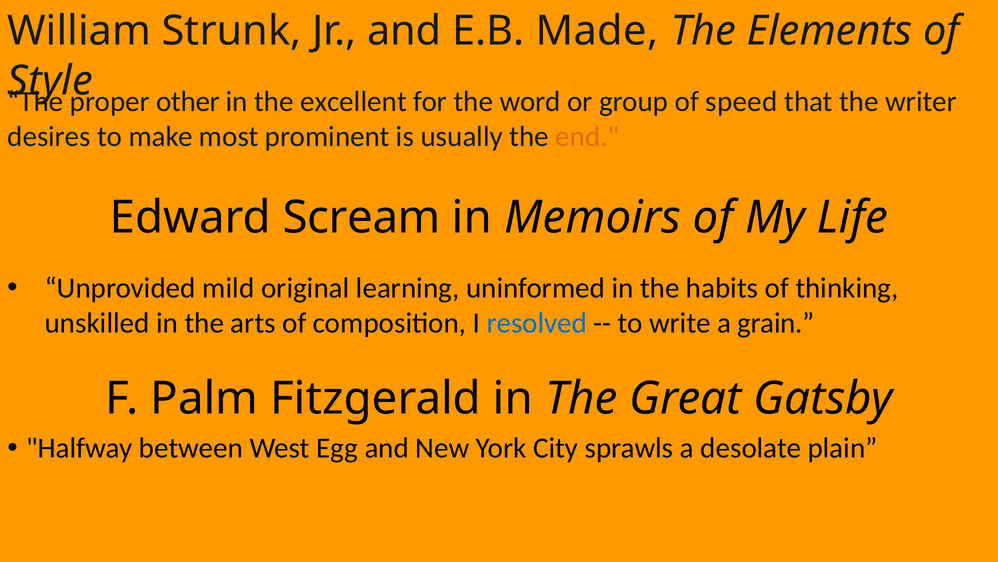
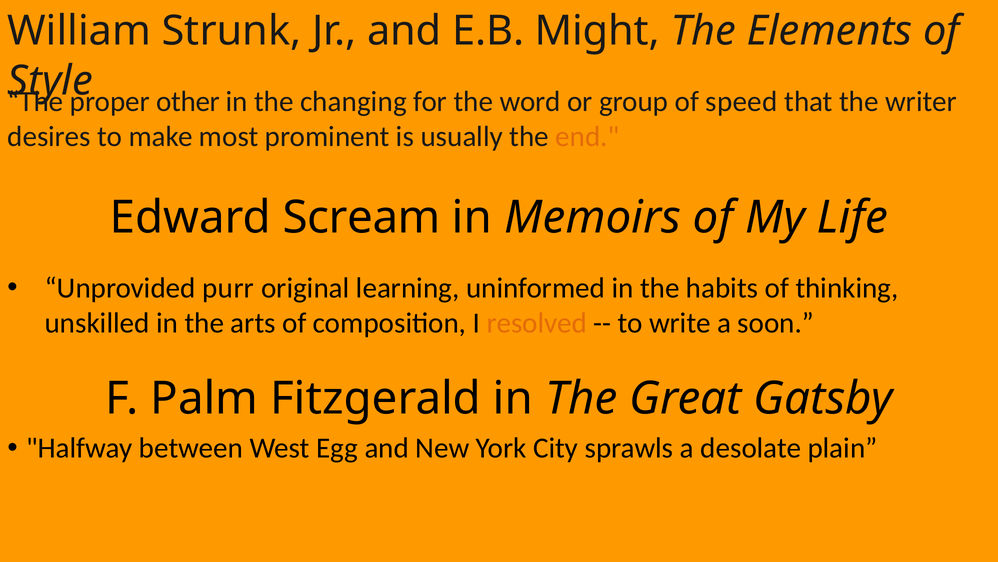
Made: Made -> Might (597, 31)
excellent: excellent -> changing (353, 102)
mild: mild -> purr (228, 288)
resolved colour: blue -> orange (537, 323)
grain: grain -> soon (776, 323)
